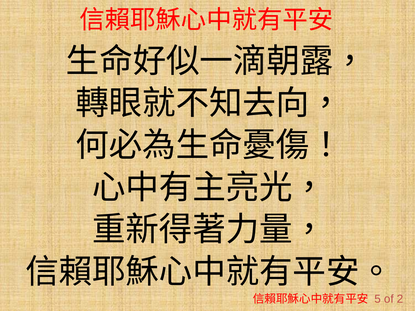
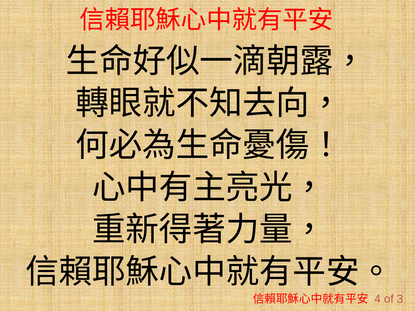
5: 5 -> 4 (378, 299)
of 2: 2 -> 3 (400, 299)
